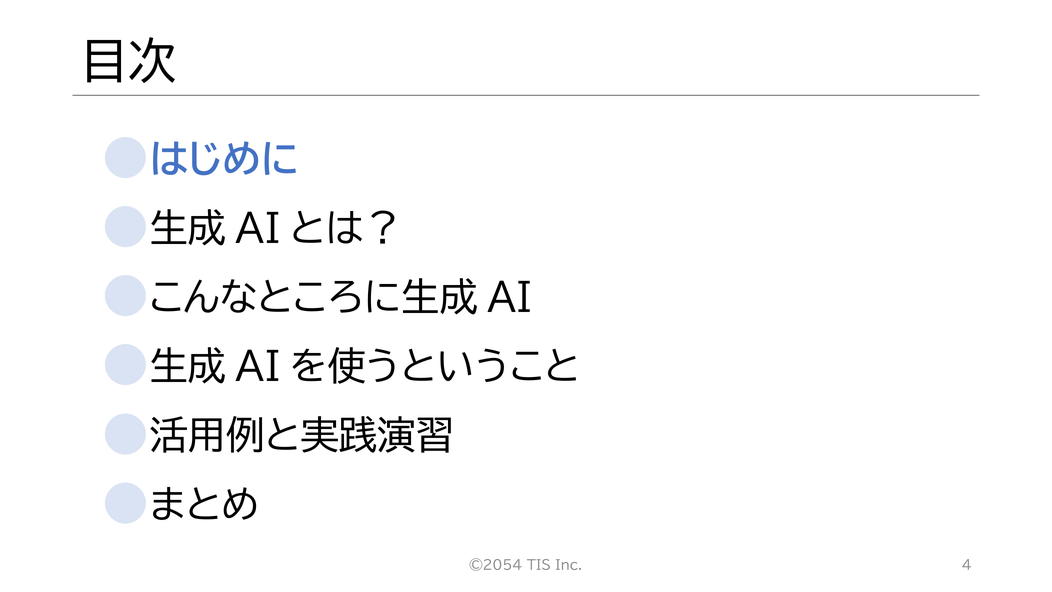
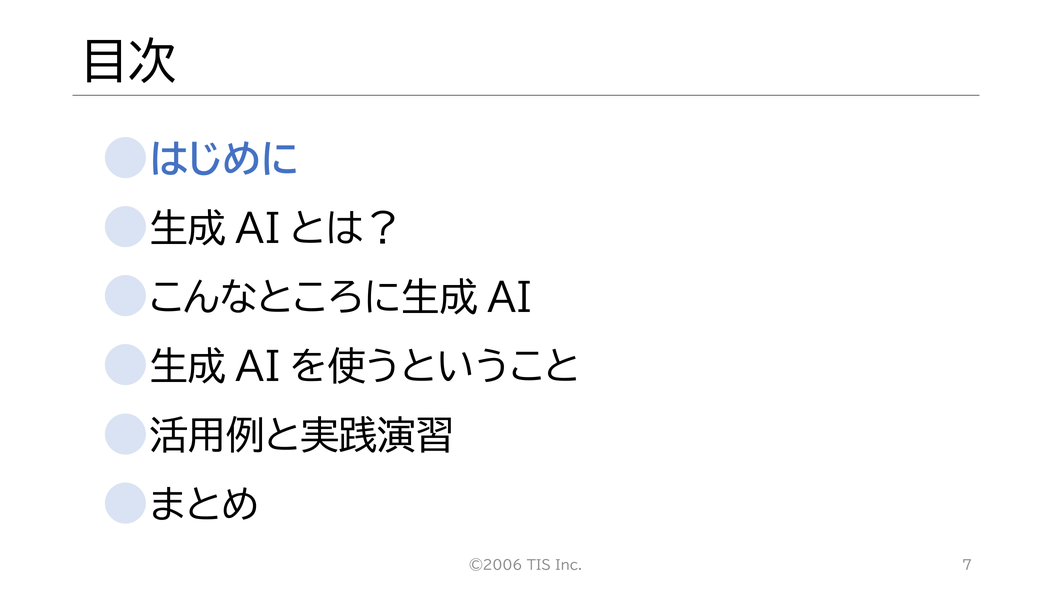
©2054: ©2054 -> ©2006 (496, 565)
4: 4 -> 7 (967, 565)
